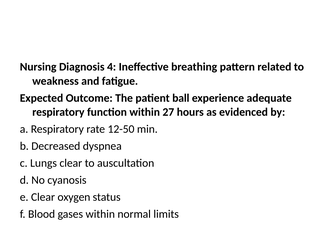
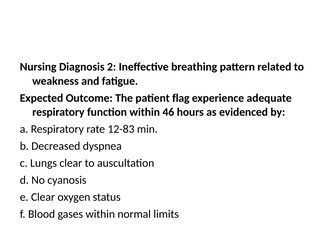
4: 4 -> 2 (112, 67)
ball: ball -> flag (181, 98)
27: 27 -> 46 (168, 112)
12-50: 12-50 -> 12-83 (121, 129)
